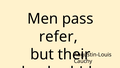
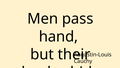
refer: refer -> hand (58, 36)
